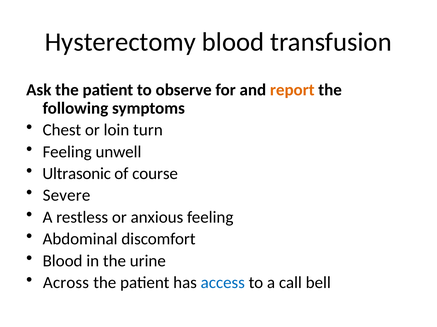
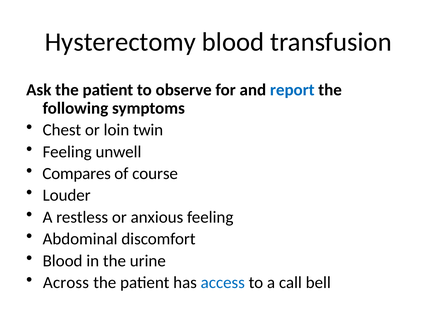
report colour: orange -> blue (292, 90)
turn: turn -> twin (148, 130)
Ultrasonic: Ultrasonic -> Compares (77, 174)
Severe: Severe -> Louder (67, 196)
